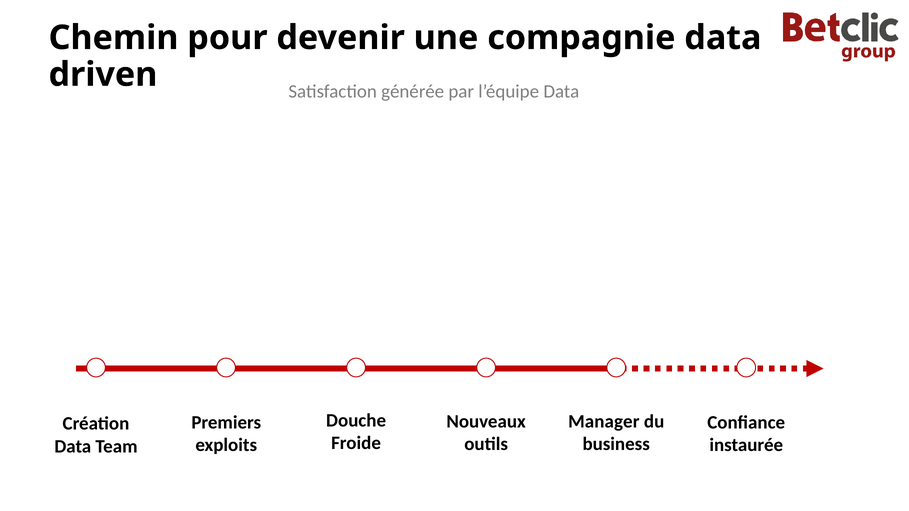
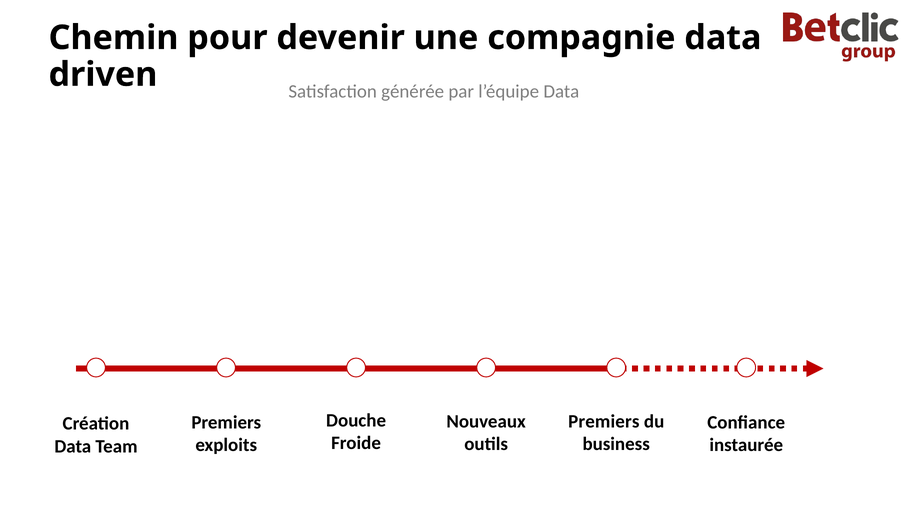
Manager: Manager -> Premiers (604, 422)
